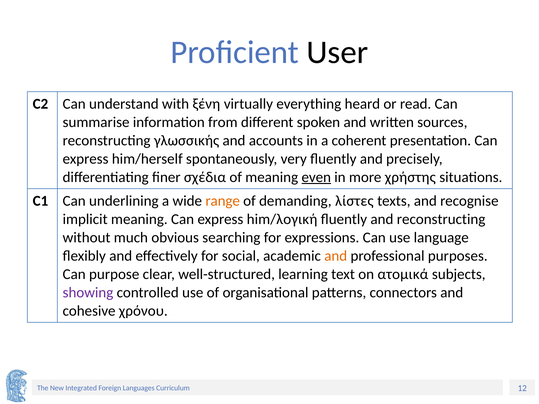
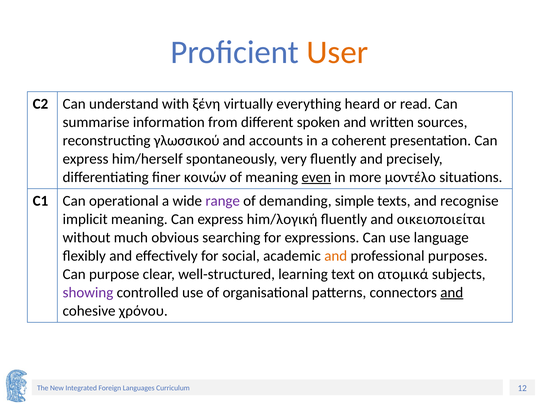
User colour: black -> orange (337, 52)
γλωσσικής: γλωσσικής -> γλωσσικού (187, 141)
σχέδια: σχέδια -> κοινών (205, 177)
χρήστης: χρήστης -> μοντέλο (410, 177)
underlining: underlining -> operational (124, 201)
range colour: orange -> purple (223, 201)
λίστες: λίστες -> simple (354, 201)
and reconstructing: reconstructing -> οικειοποιείται (441, 219)
and underline: none -> present (452, 293)
